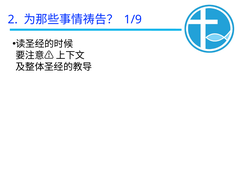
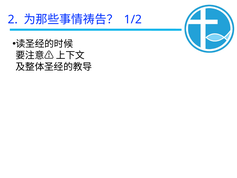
1/9: 1/9 -> 1/2 (133, 20)
